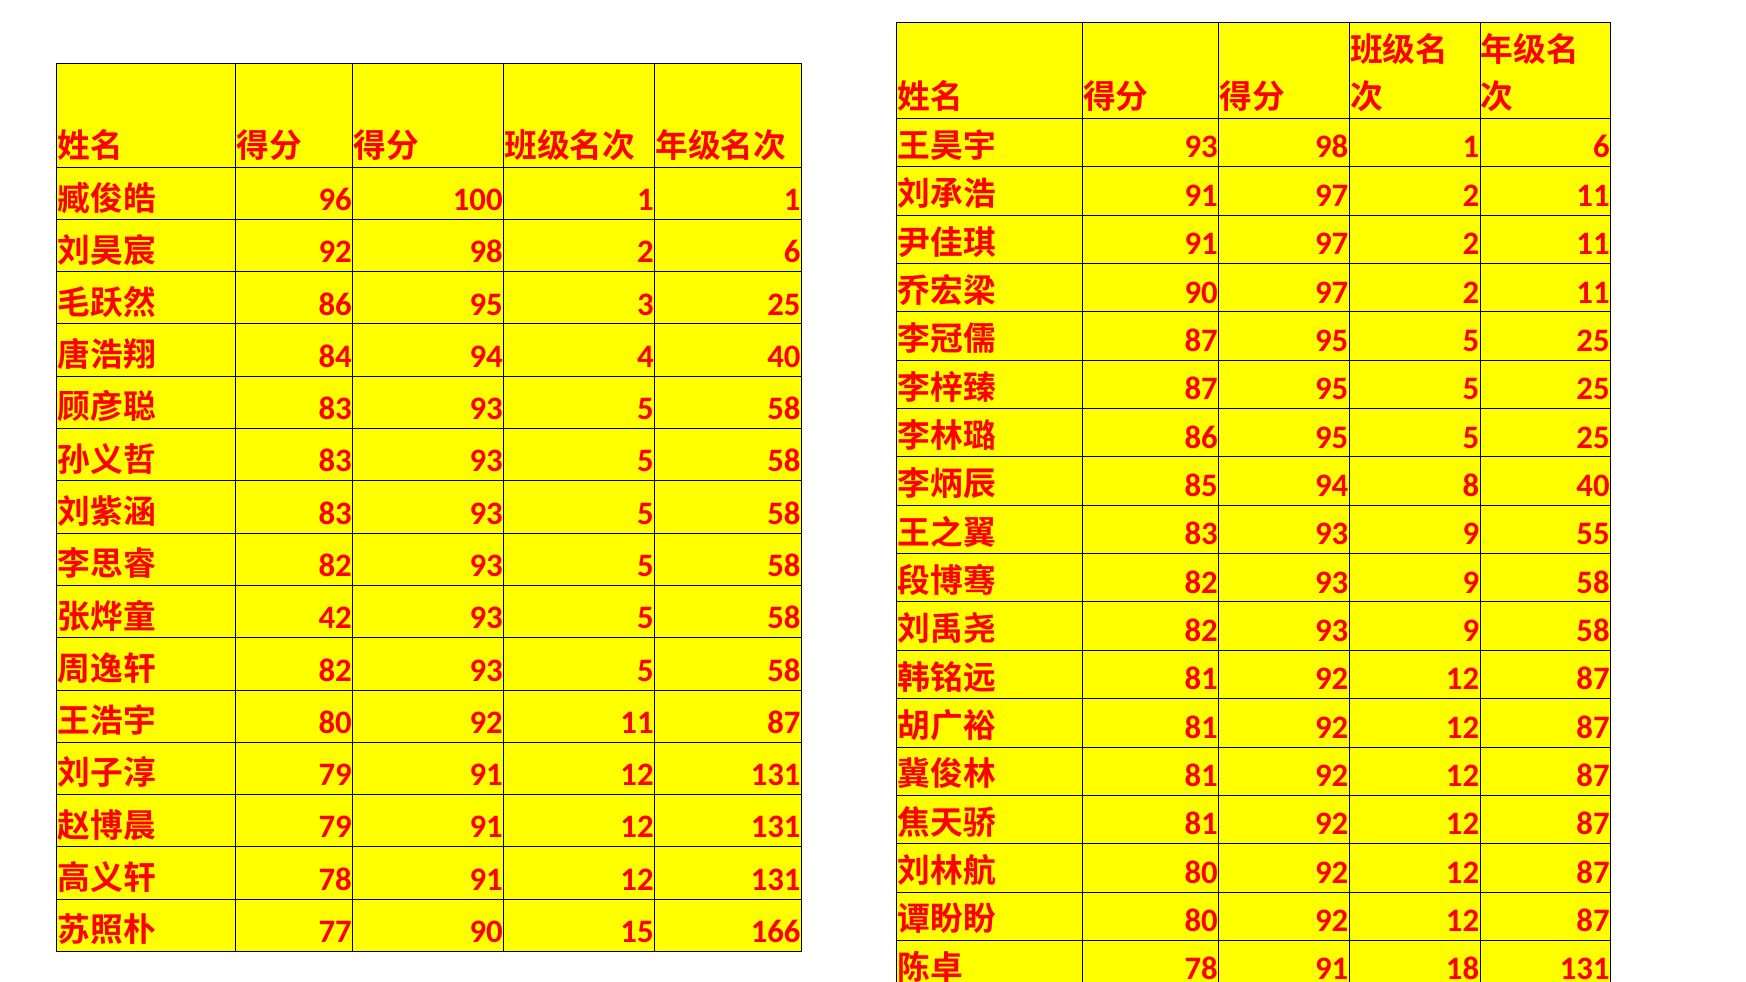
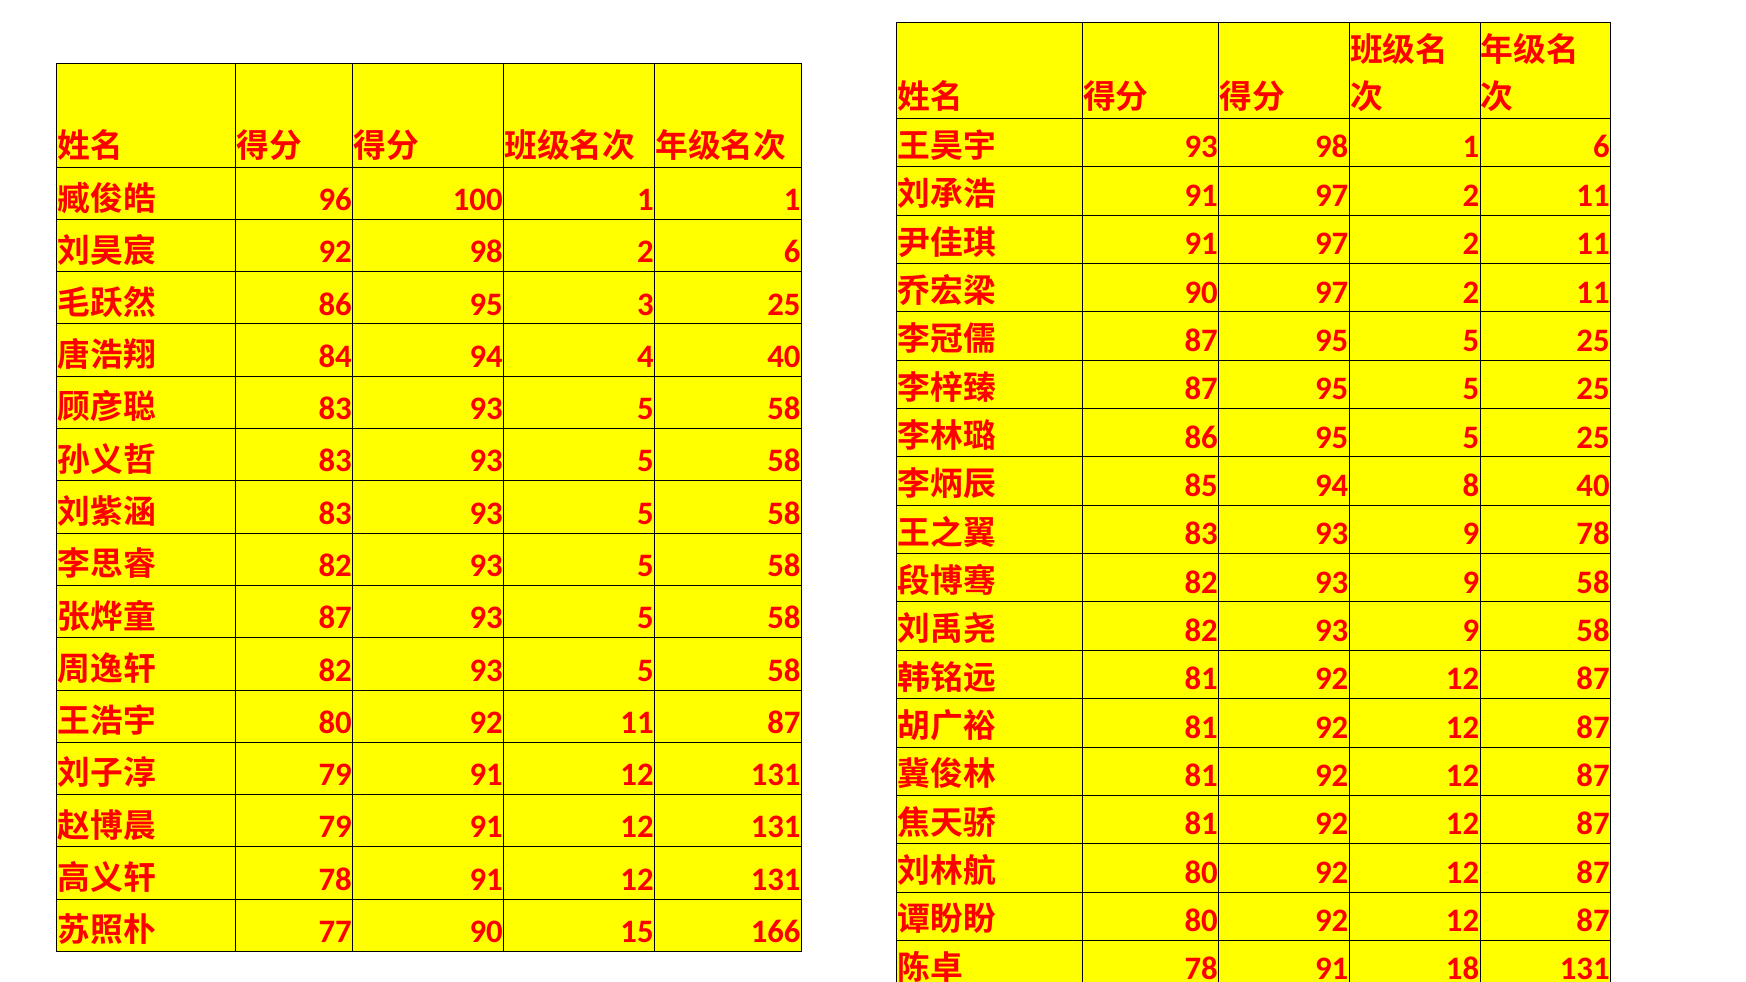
9 55: 55 -> 78 (1593, 534)
42: 42 -> 87 (335, 618)
